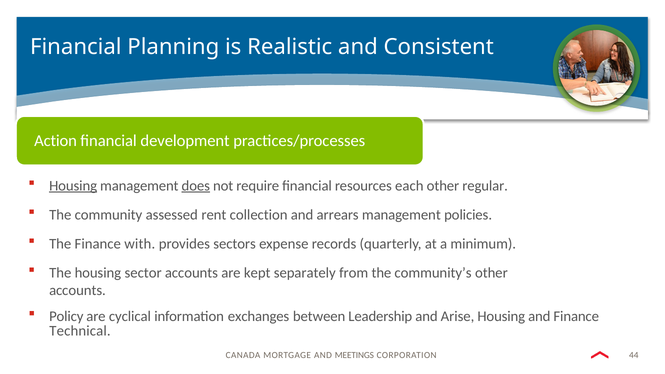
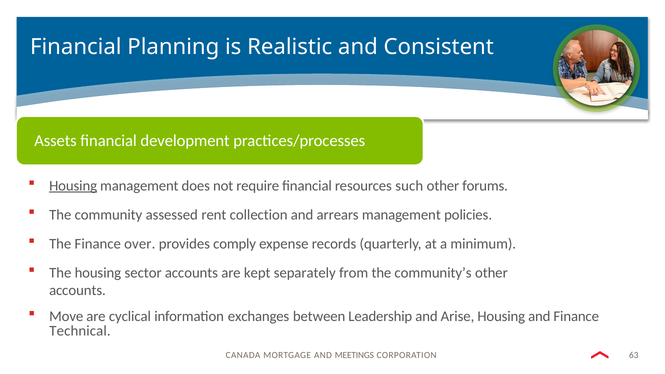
Action: Action -> Assets (56, 141)
does underline: present -> none (196, 186)
each: each -> such (409, 186)
regular: regular -> forums (485, 186)
with: with -> over (140, 244)
sectors: sectors -> comply (235, 244)
Policy: Policy -> Move (66, 317)
44: 44 -> 63 (634, 355)
